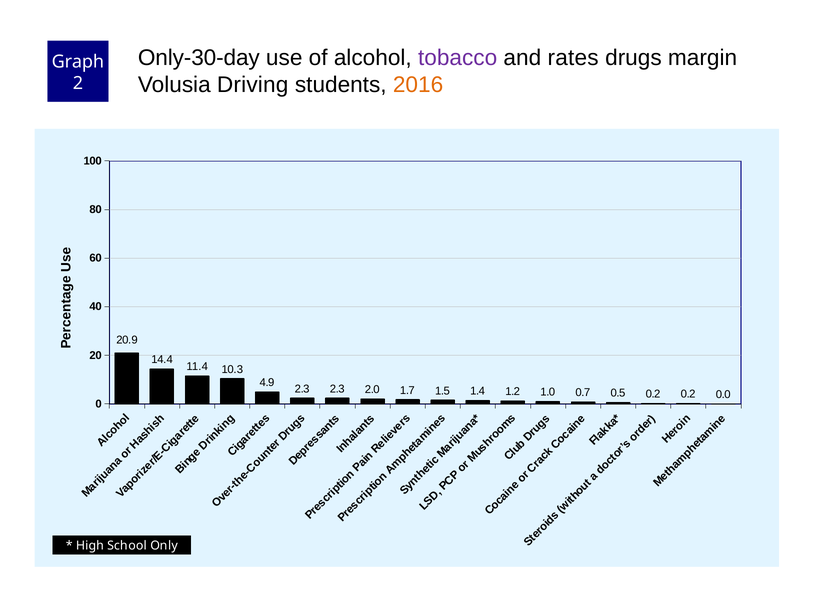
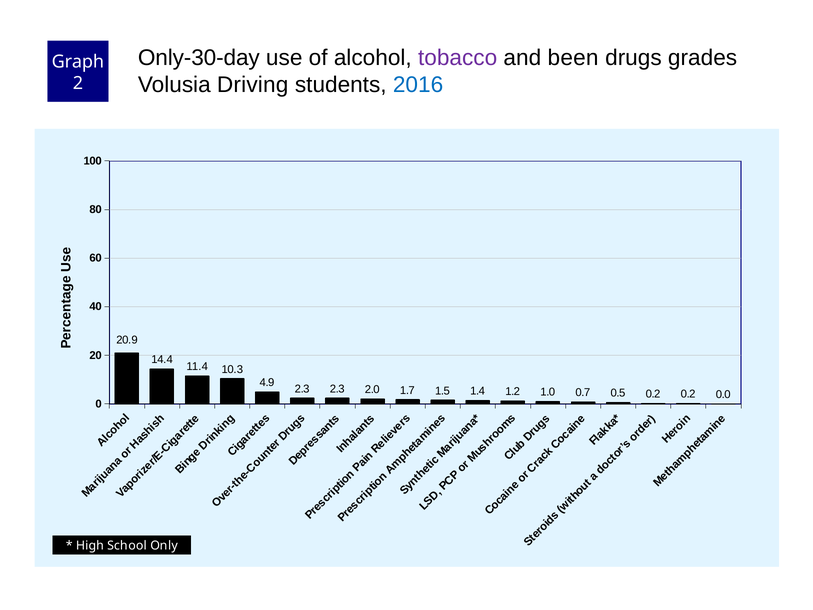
rates: rates -> been (573, 58)
margin: margin -> grades (703, 58)
2016 colour: orange -> blue (418, 85)
